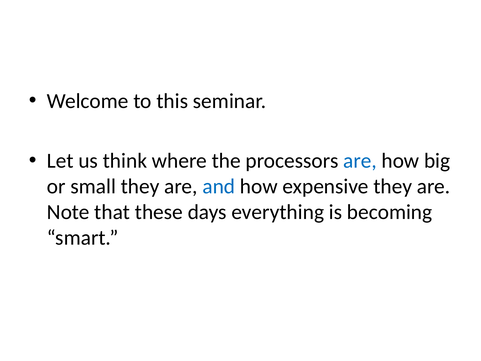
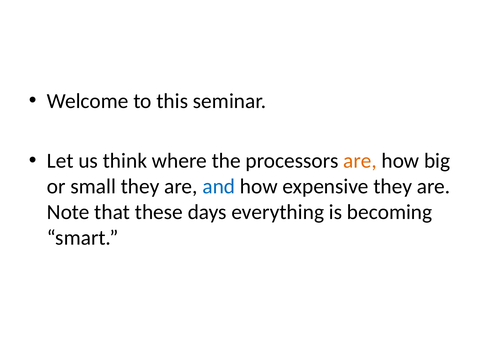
are colour: blue -> orange (360, 161)
